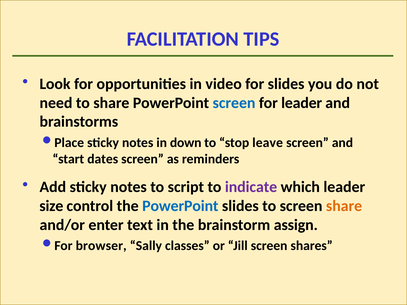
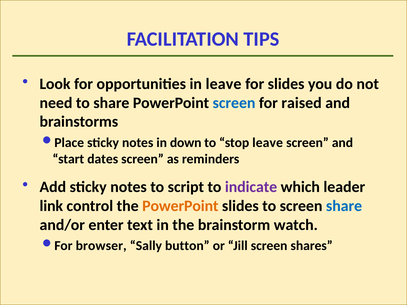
in video: video -> leave (224, 84)
for leader: leader -> raised (302, 103)
size: size -> link (51, 206)
PowerPoint colour: blue -> orange (180, 206)
share colour: orange -> blue (344, 206)
assign: assign -> watch (296, 225)
classes: classes -> button (187, 246)
